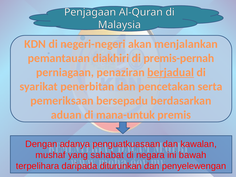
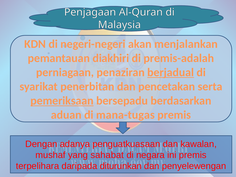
premis-pernah: premis-pernah -> premis-adalah (179, 58)
pemeriksaan underline: none -> present (62, 101)
mana-untuk: mana-untuk -> mana-tugas (125, 115)
ini bawah: bawah -> premis (193, 155)
